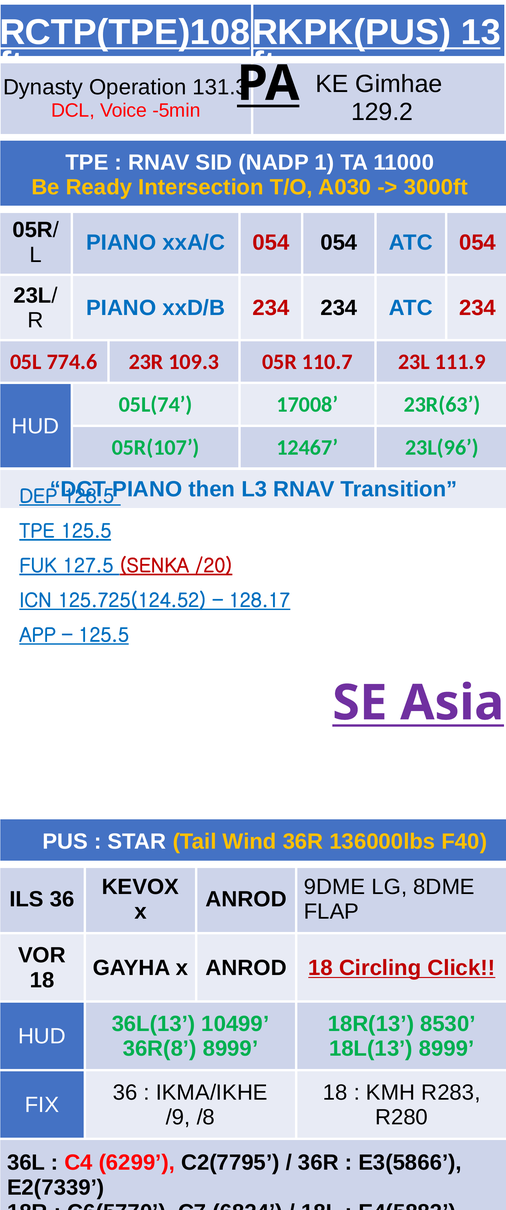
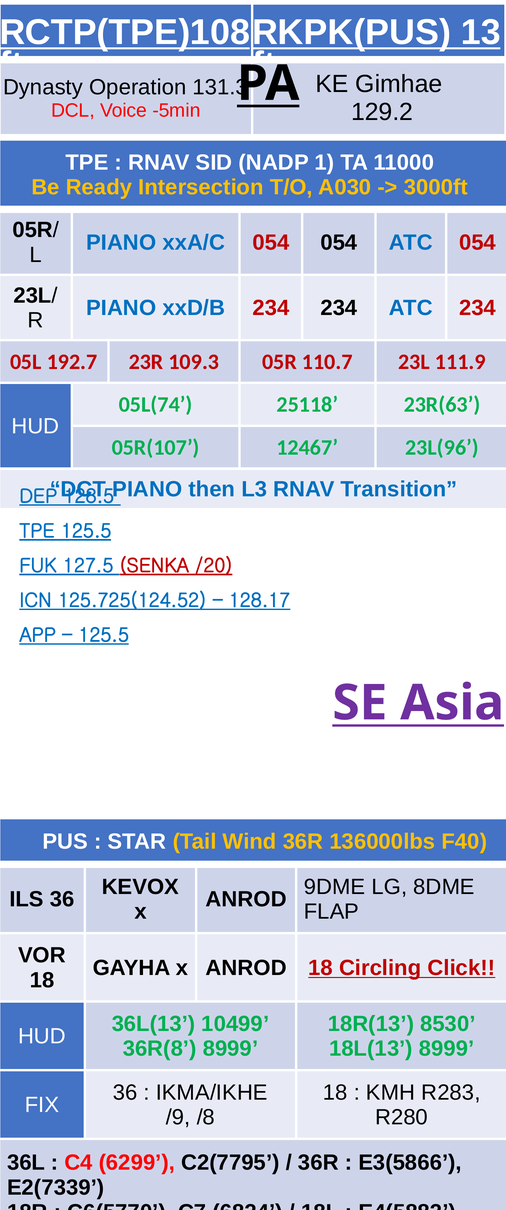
774.6: 774.6 -> 192.7 (72, 362)
17008: 17008 -> 25118 (307, 405)
